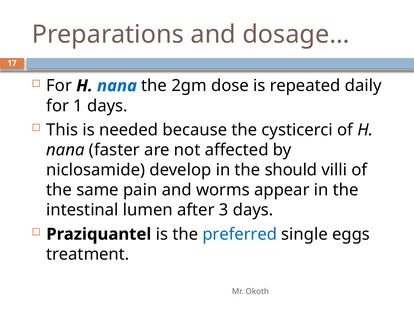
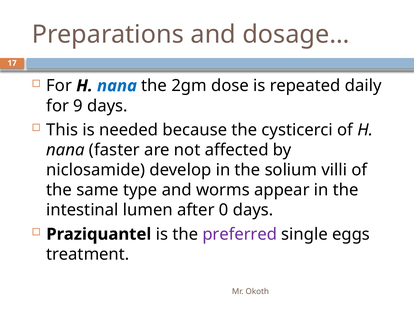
1: 1 -> 9 (78, 106)
should: should -> solium (291, 170)
pain: pain -> type (140, 190)
3: 3 -> 0 (224, 210)
preferred colour: blue -> purple (240, 234)
